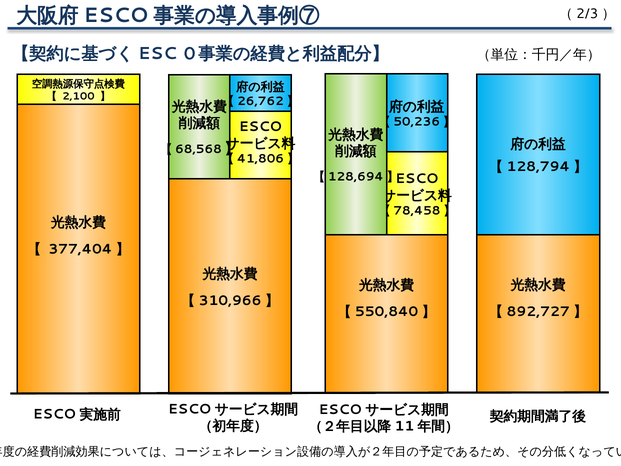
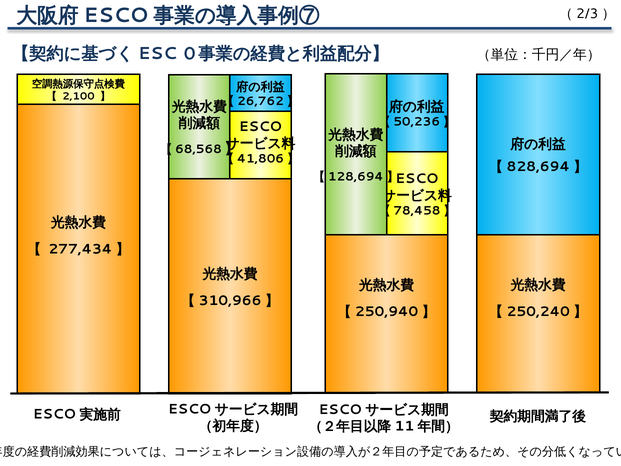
128,794: 128,794 -> 828,694 (538, 167)
377,404: 377,404 -> 277,434 (80, 249)
892,727: 892,727 -> 250,240 (538, 311)
550,840: 550,840 -> 250,940 (387, 312)
